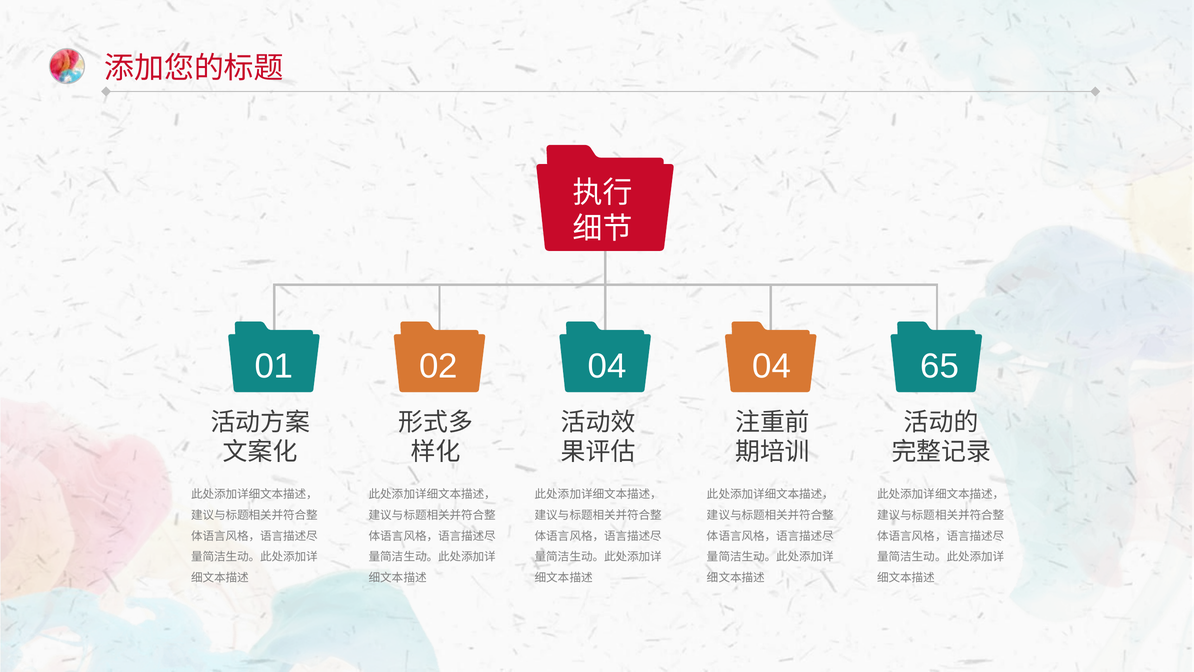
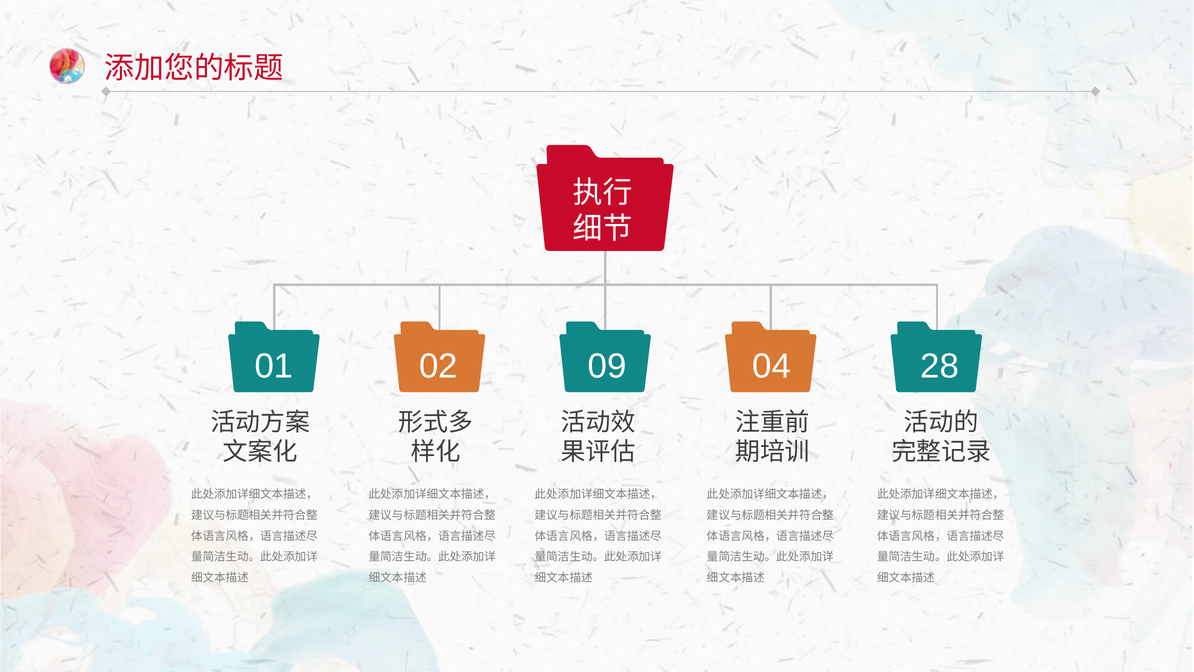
02 04: 04 -> 09 (607, 366)
65: 65 -> 28 (940, 366)
